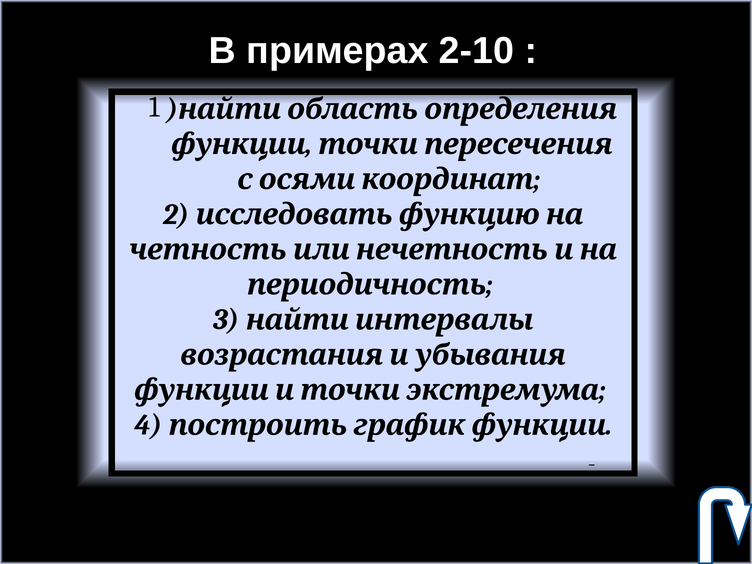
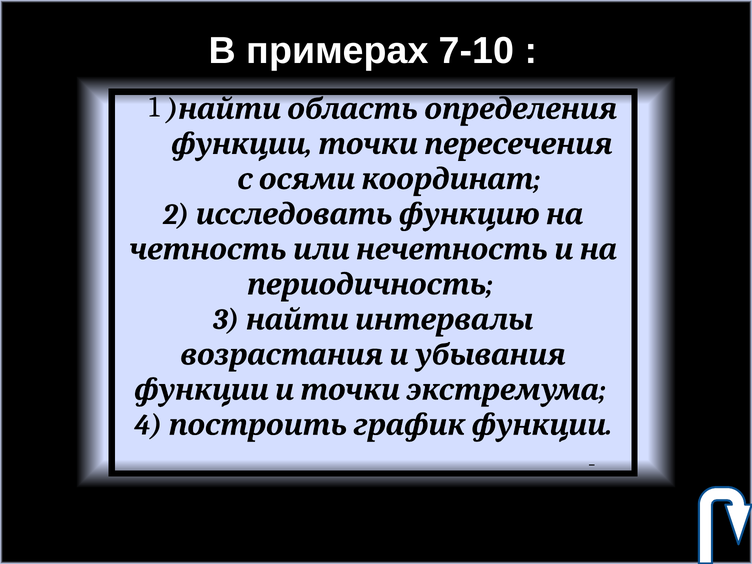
2-10: 2-10 -> 7-10 (477, 51)
